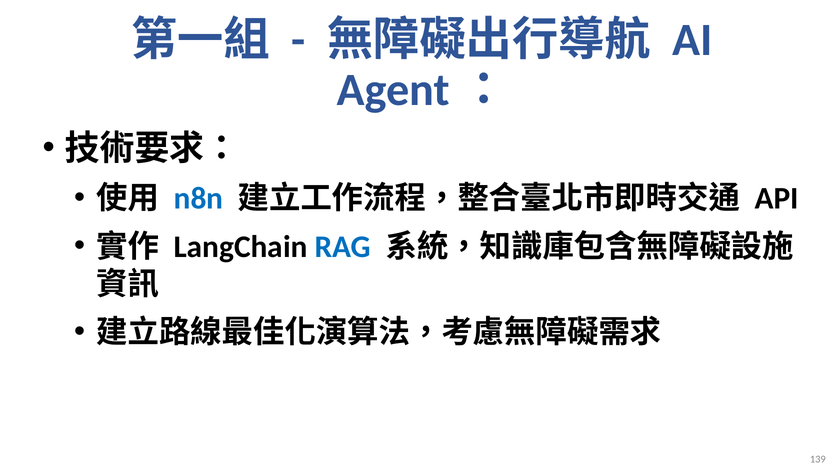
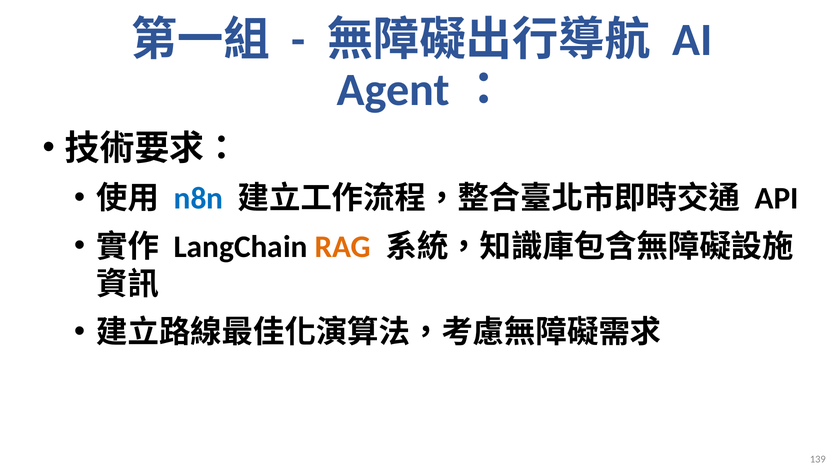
RAG colour: blue -> orange (343, 247)
